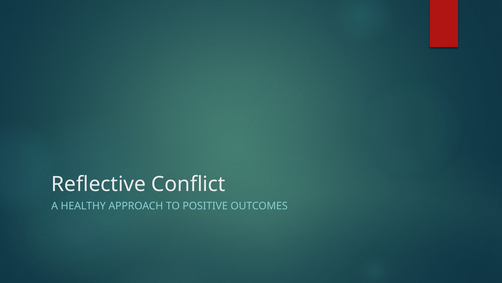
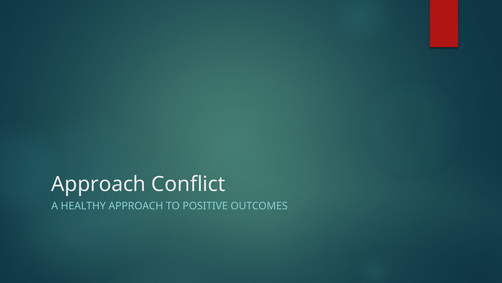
Reflective: Reflective -> Approach (99, 184)
